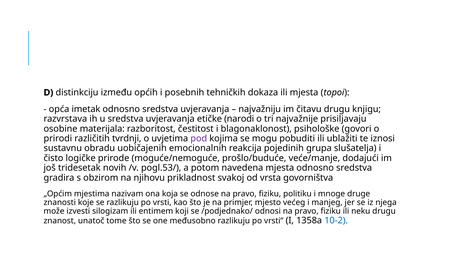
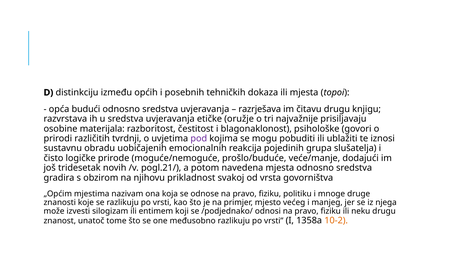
imetak: imetak -> budući (86, 109)
najvažniju: najvažniju -> razrješava (260, 109)
narodi: narodi -> oružje (239, 119)
pogl.53/: pogl.53/ -> pogl.21/ (161, 168)
10-2 colour: blue -> orange (336, 220)
